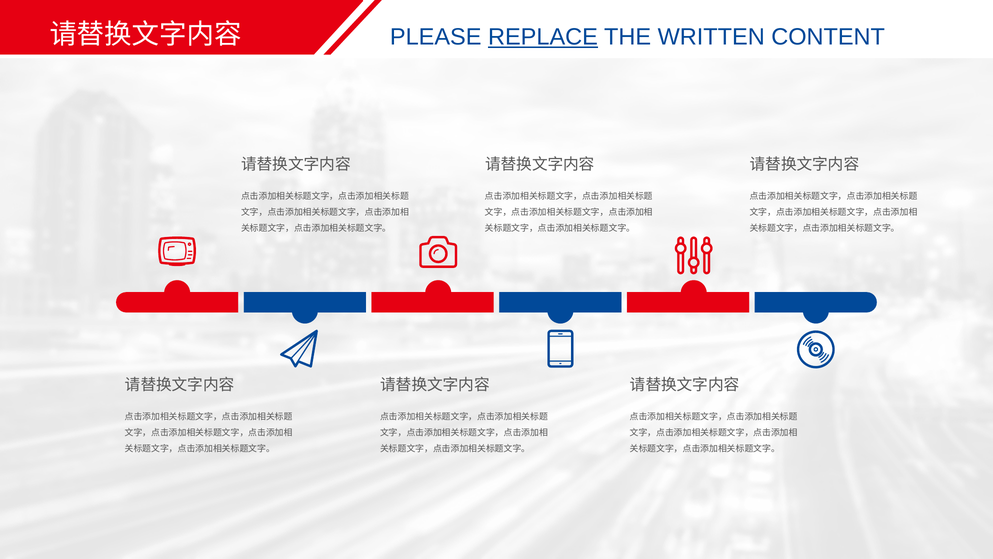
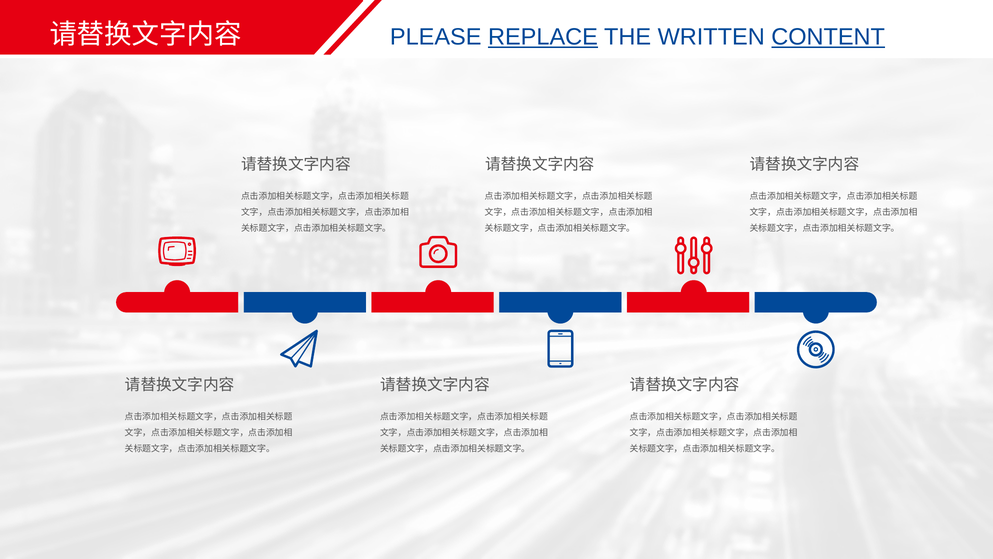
CONTENT underline: none -> present (828, 37)
